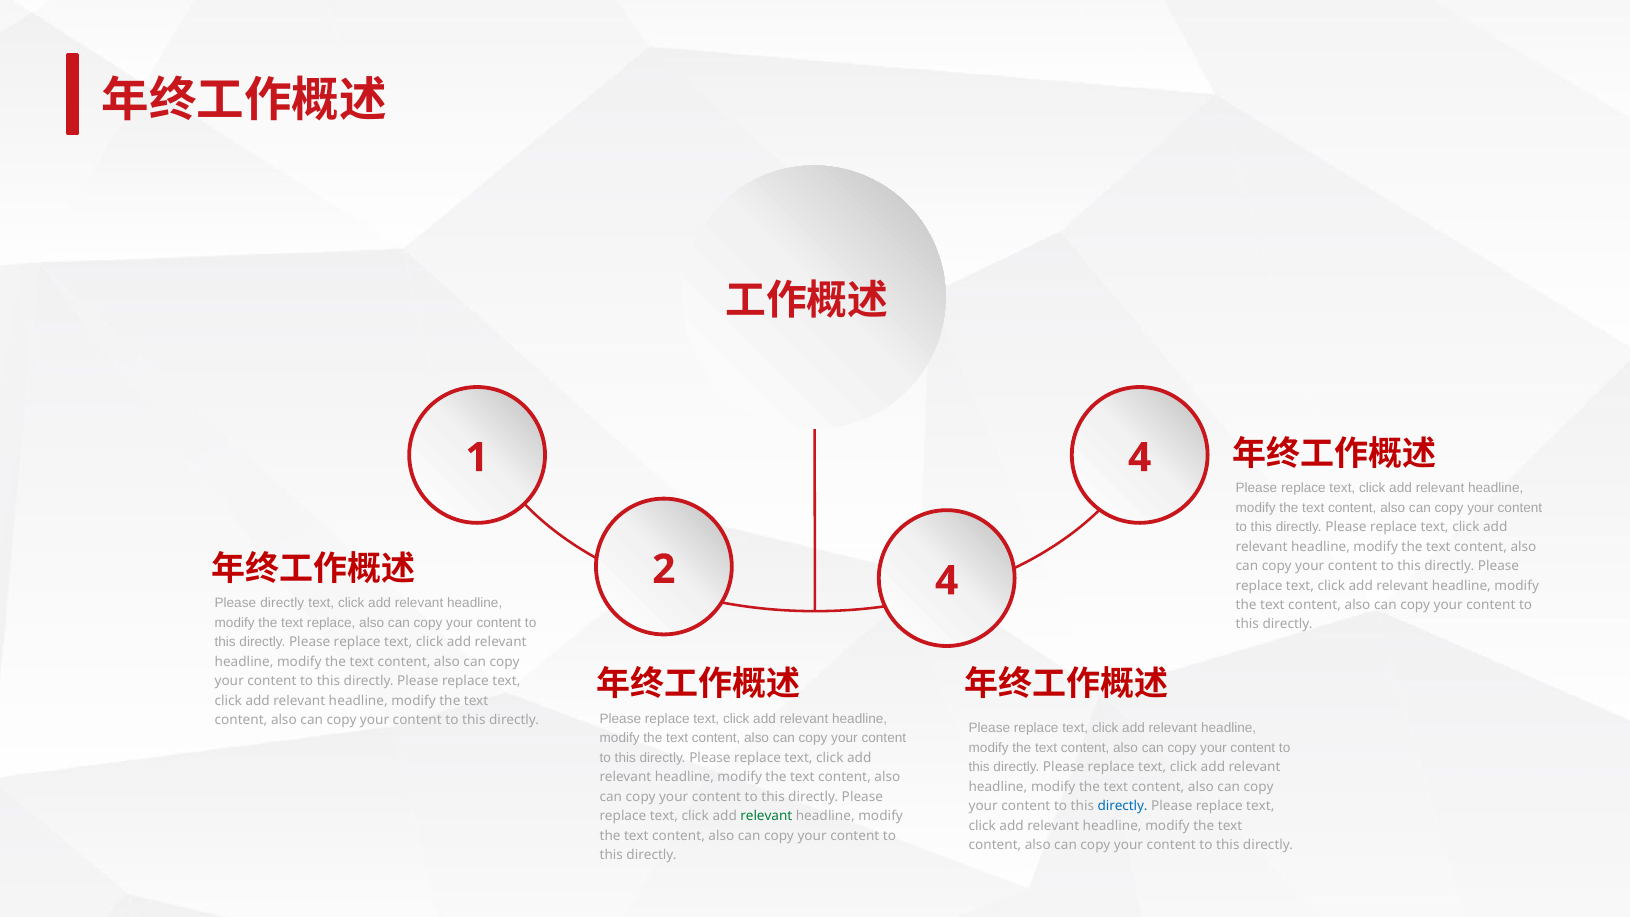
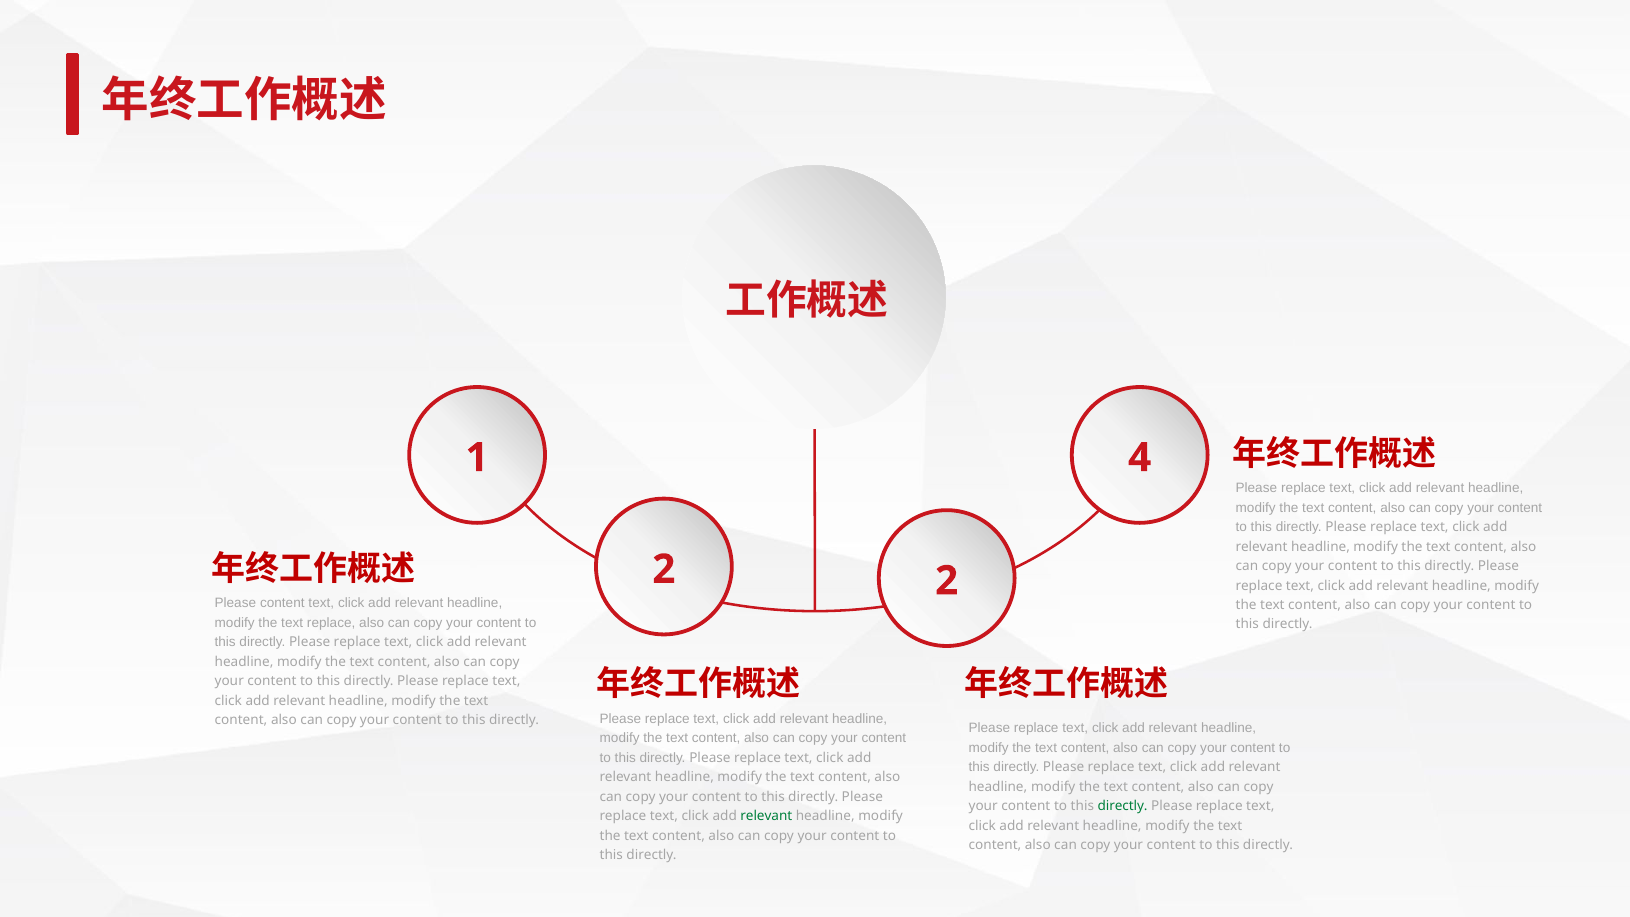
2 4: 4 -> 2 (947, 581)
Please directly: directly -> content (282, 603)
directly colour: blue -> green (1123, 806)
